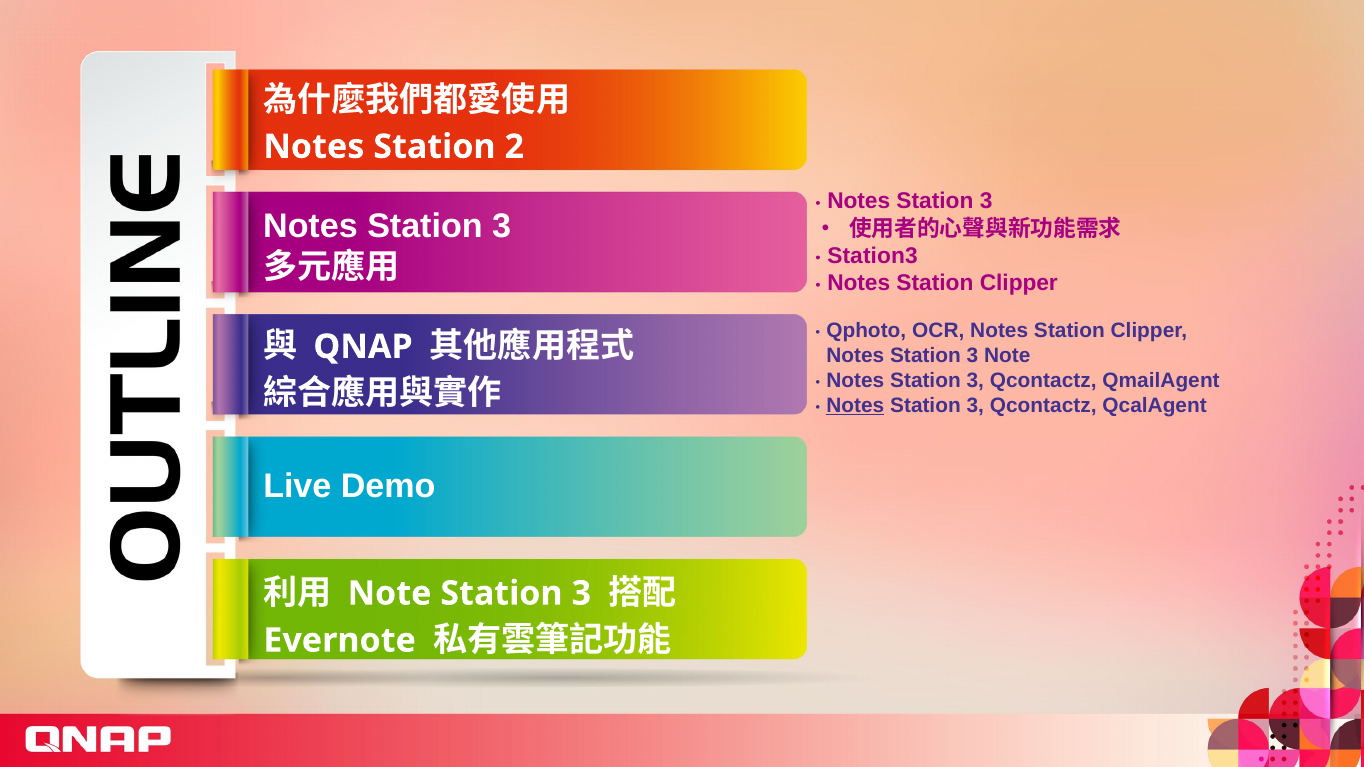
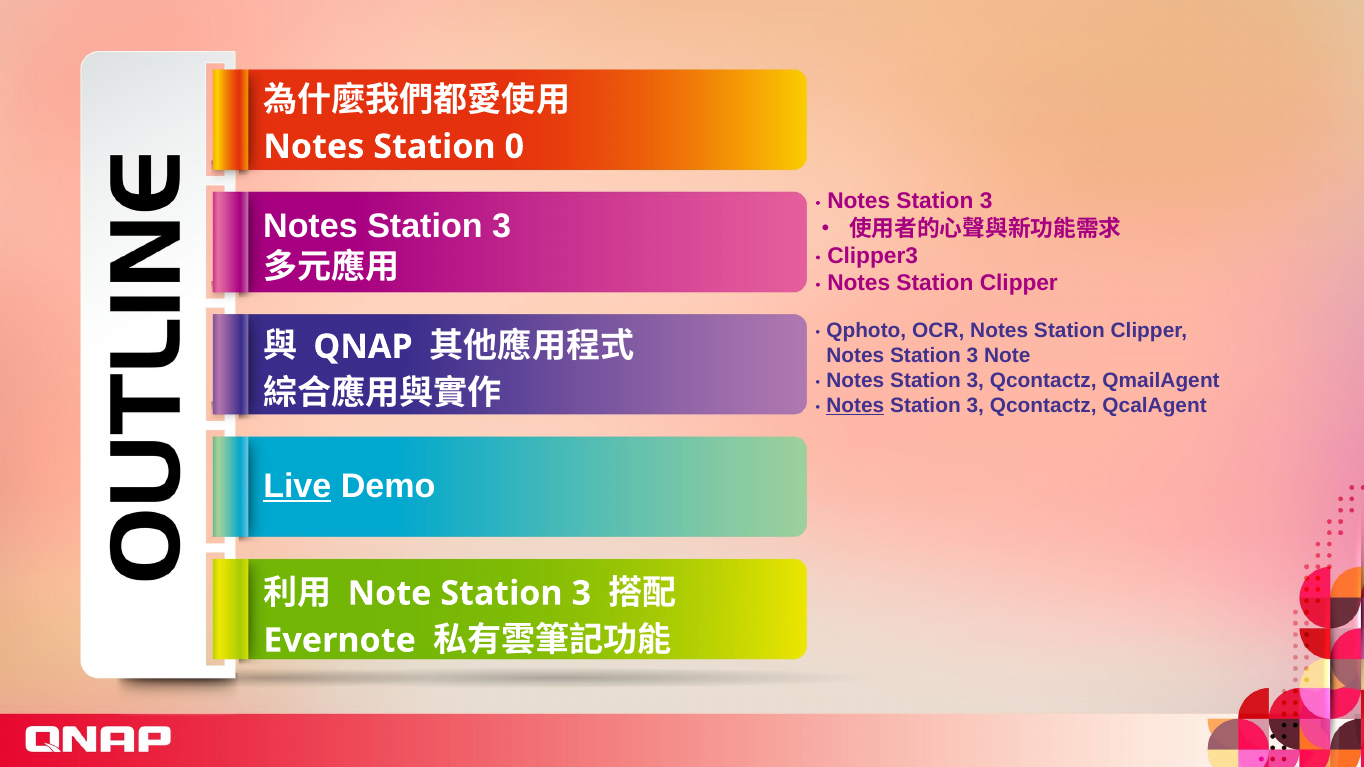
2: 2 -> 0 (514, 147)
Station3: Station3 -> Clipper3 (873, 256)
Live underline: none -> present (297, 487)
